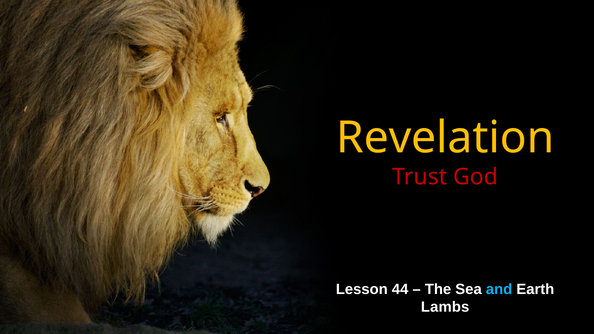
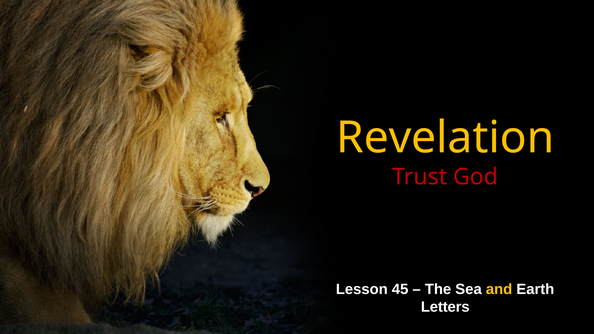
44: 44 -> 45 (400, 289)
and colour: light blue -> yellow (499, 289)
Lambs: Lambs -> Letters (445, 307)
